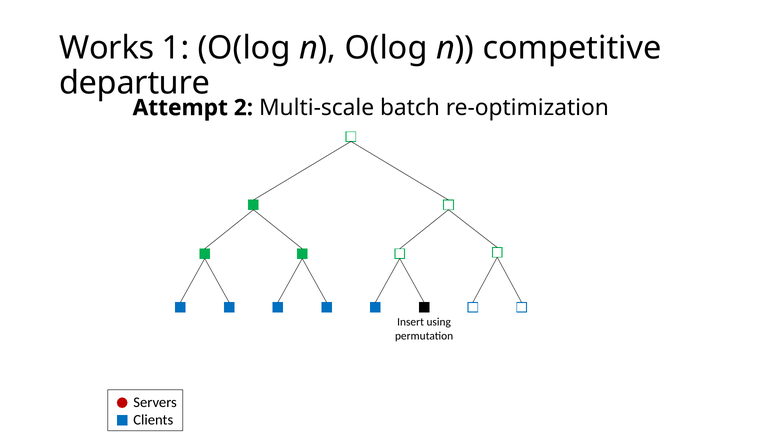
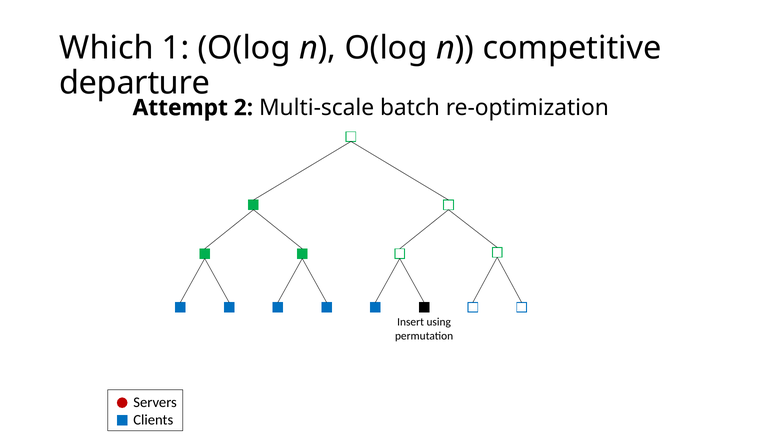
Works: Works -> Which (107, 48)
